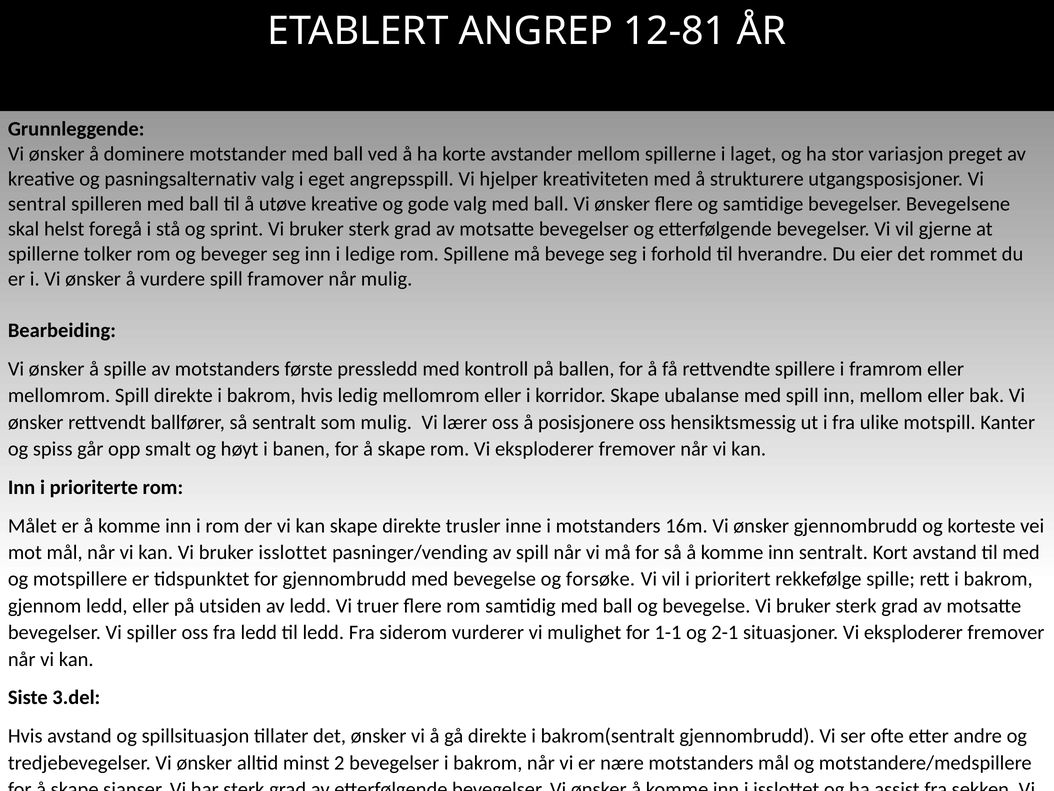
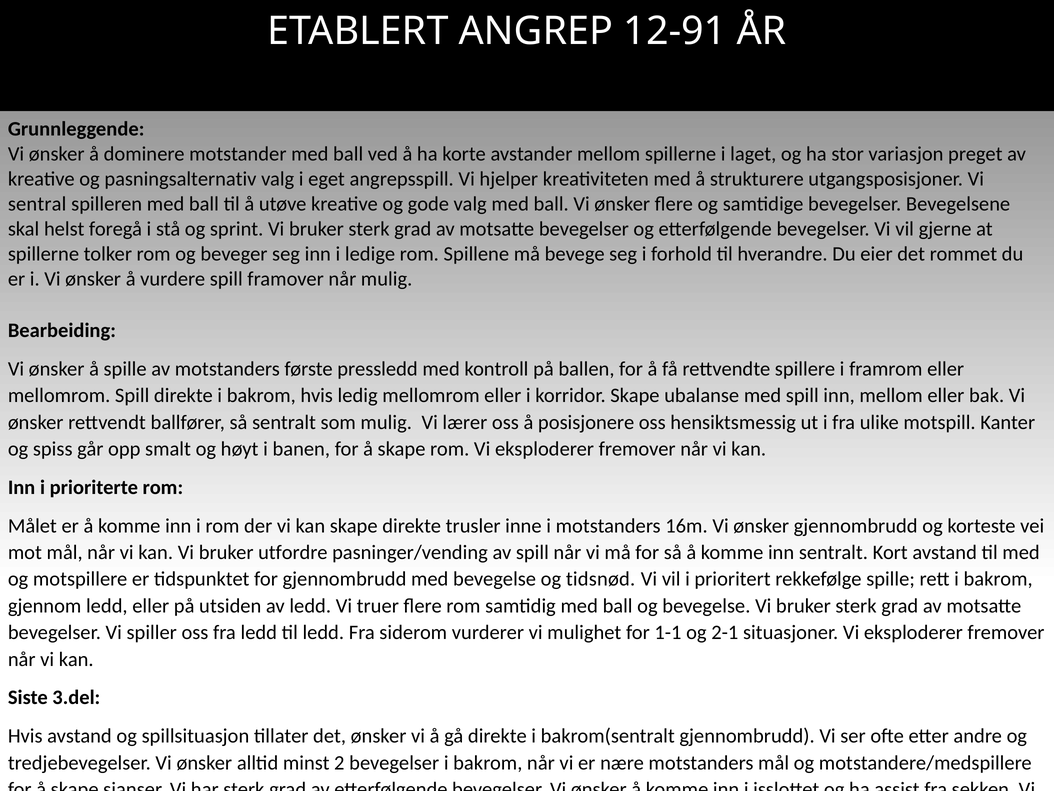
12-81: 12-81 -> 12-91 (675, 31)
bruker isslottet: isslottet -> utfordre (293, 552)
forsøke: forsøke -> tidsnød (601, 579)
